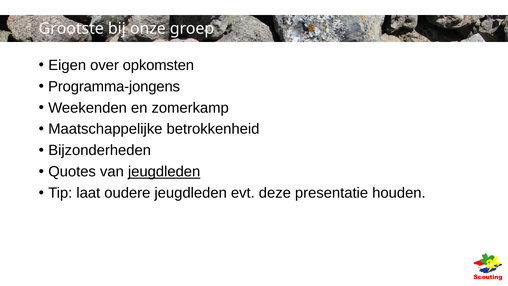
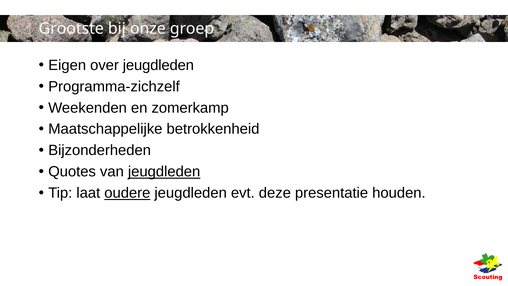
over opkomsten: opkomsten -> jeugdleden (158, 65)
Programma-jongens: Programma-jongens -> Programma-zichzelf (114, 86)
oudere underline: none -> present (127, 193)
